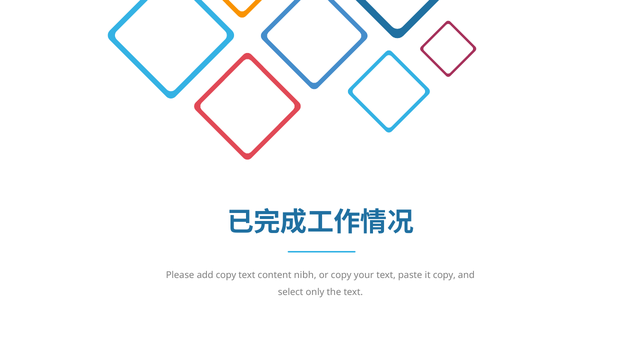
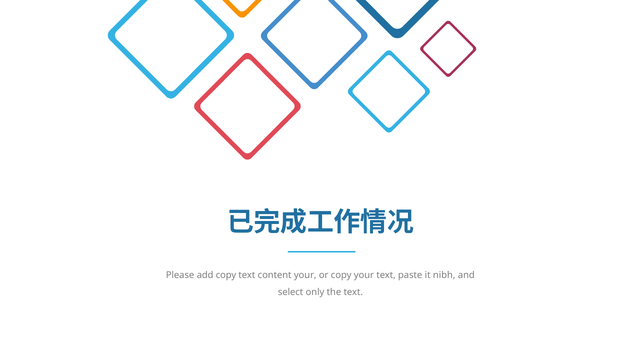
content nibh: nibh -> your (305, 275)
it copy: copy -> nibh (444, 275)
